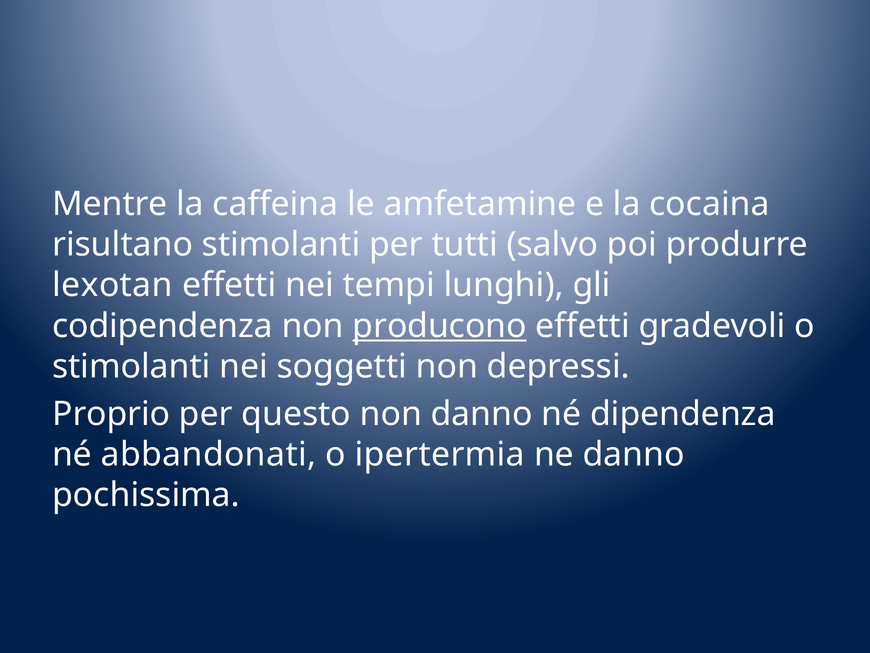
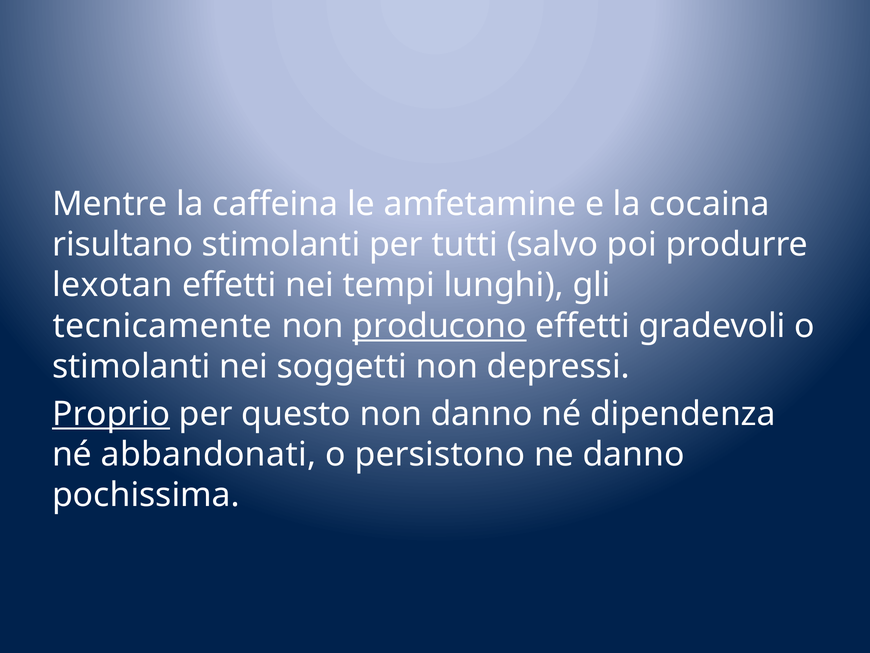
codipendenza: codipendenza -> tecnicamente (162, 326)
Proprio underline: none -> present (111, 414)
ipertermia: ipertermia -> persistono (440, 454)
